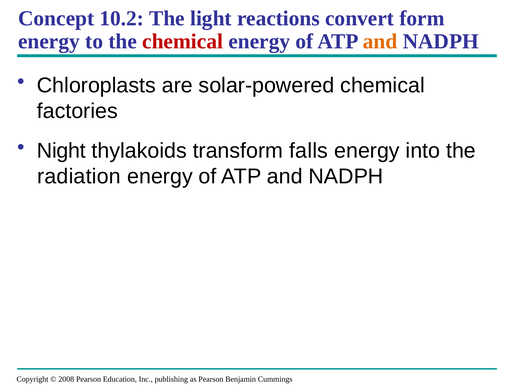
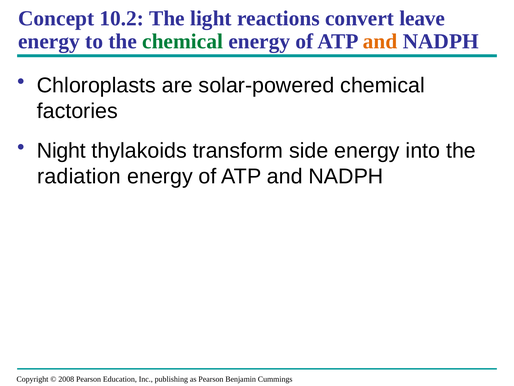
form: form -> leave (422, 18)
chemical colour: red -> green (183, 41)
falls: falls -> side (309, 151)
